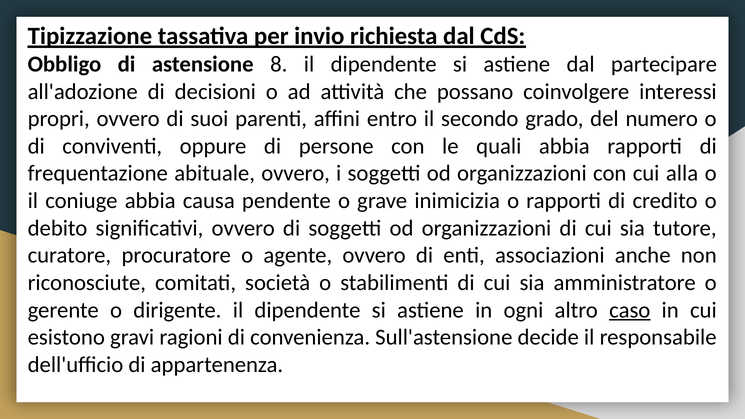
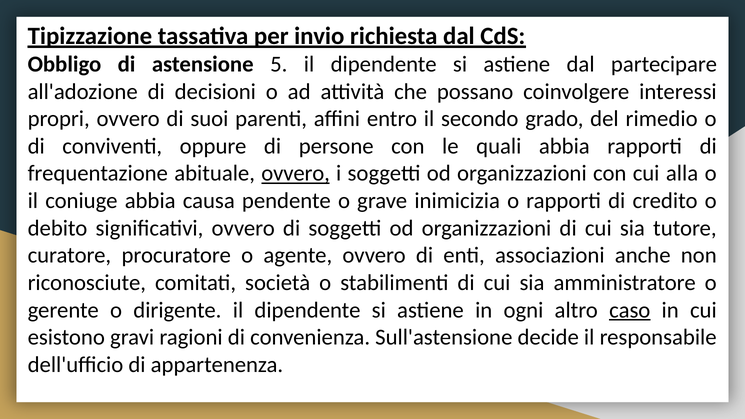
8: 8 -> 5 (279, 64)
numero: numero -> rimedio (662, 119)
ovvero underline: none -> present (296, 174)
